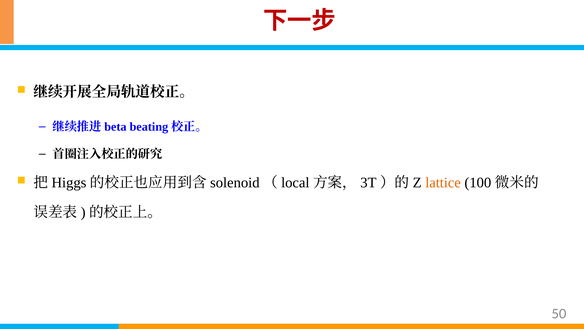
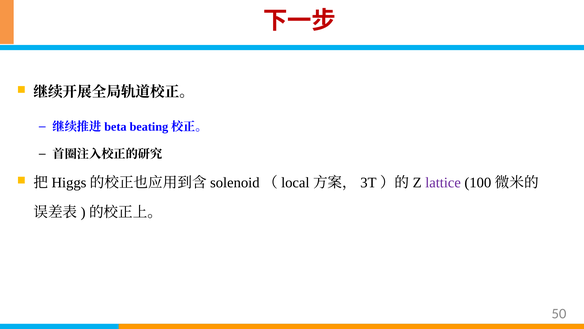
lattice colour: orange -> purple (443, 182)
